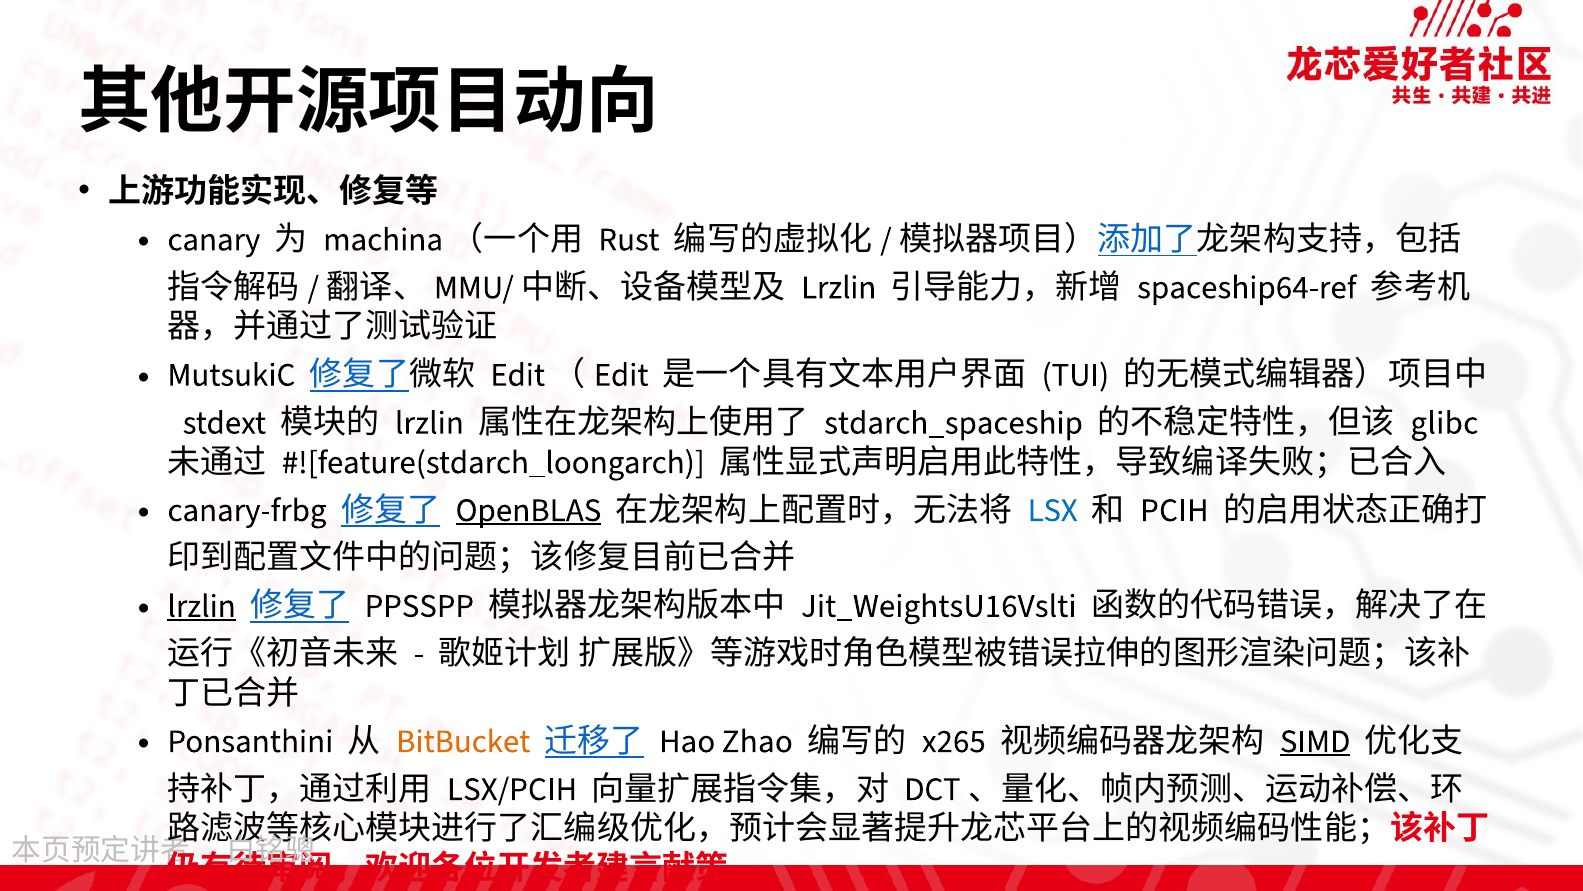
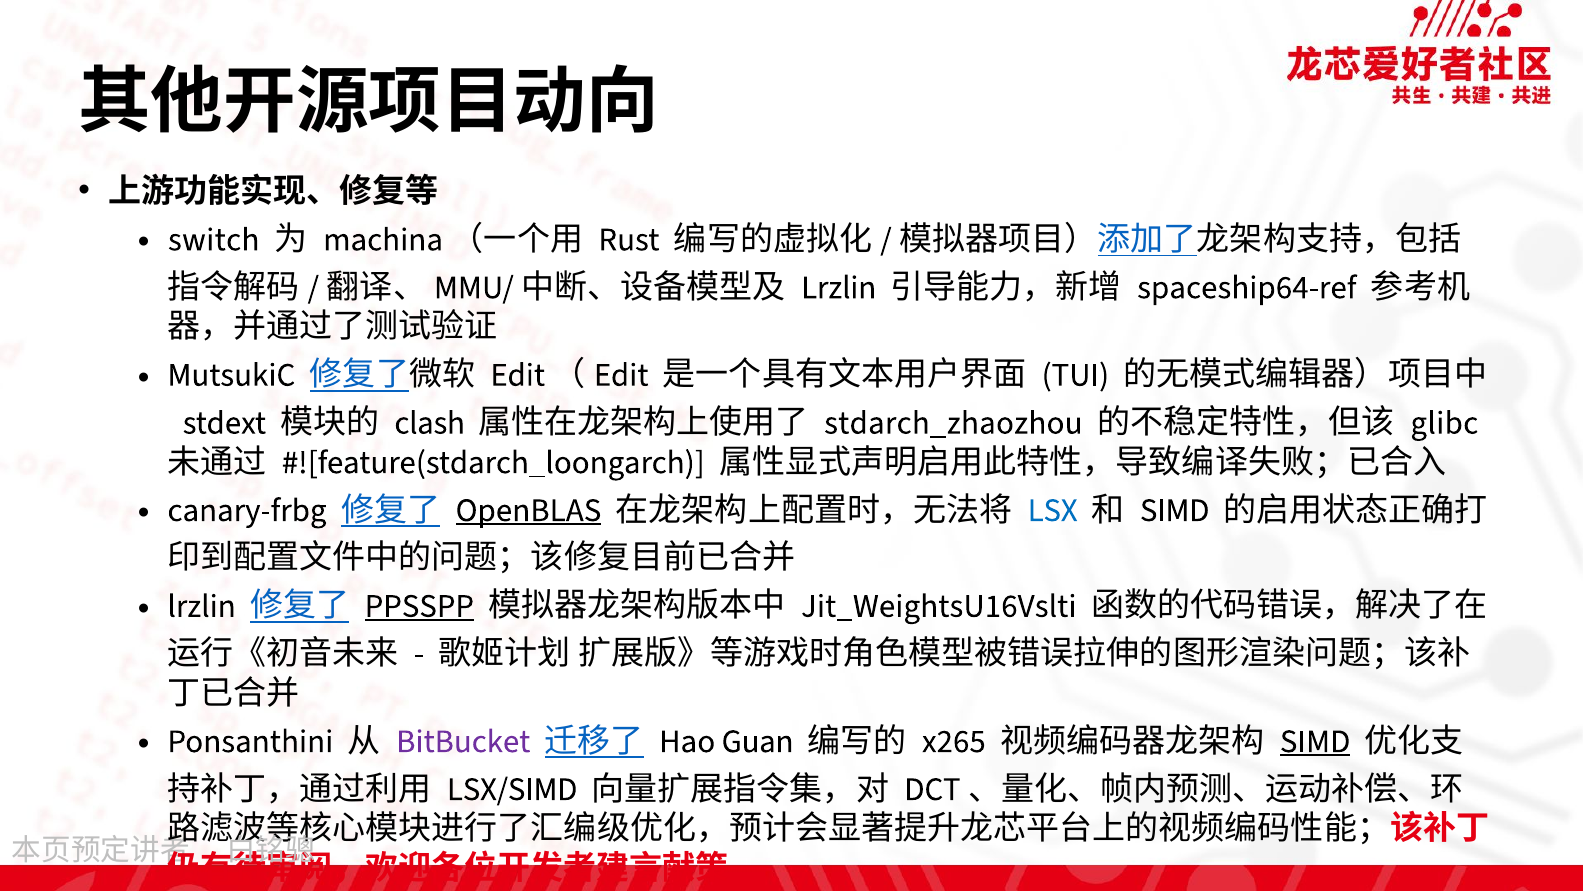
canary: canary -> switch (214, 239)
lrzlin: lrzlin -> clash (430, 422)
stdarch_spaceship: stdarch_spaceship -> stdarch_zhaozhou (953, 422)
PCIH: PCIH -> SIMD (1175, 510)
lrzlin underline: present -> none (202, 606)
PPSSPP underline: none -> present (419, 606)
BitBucket colour: orange -> purple (463, 741)
Zhao: Zhao -> Guan (758, 741)
LSX/PCIH: LSX/PCIH -> LSX/SIMD (512, 789)
